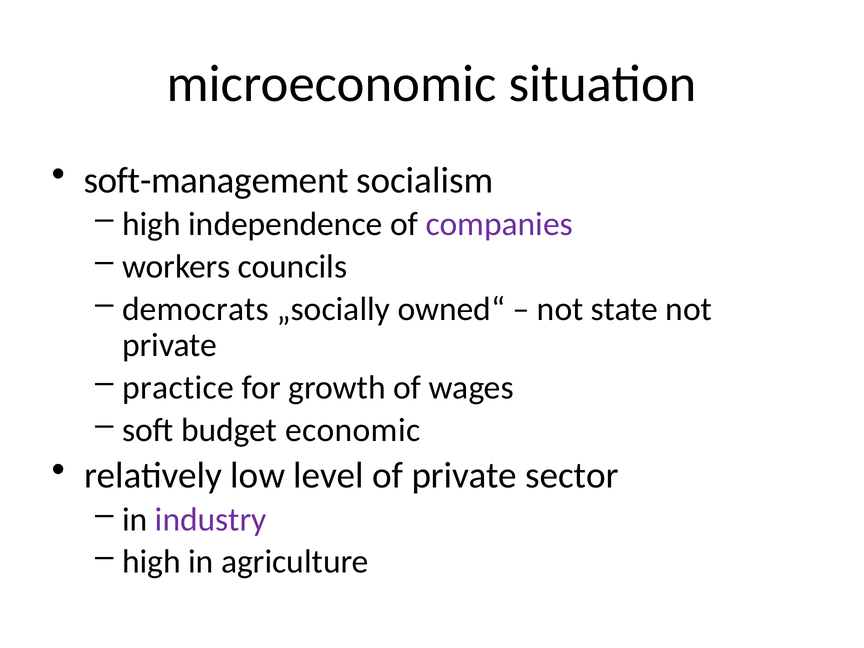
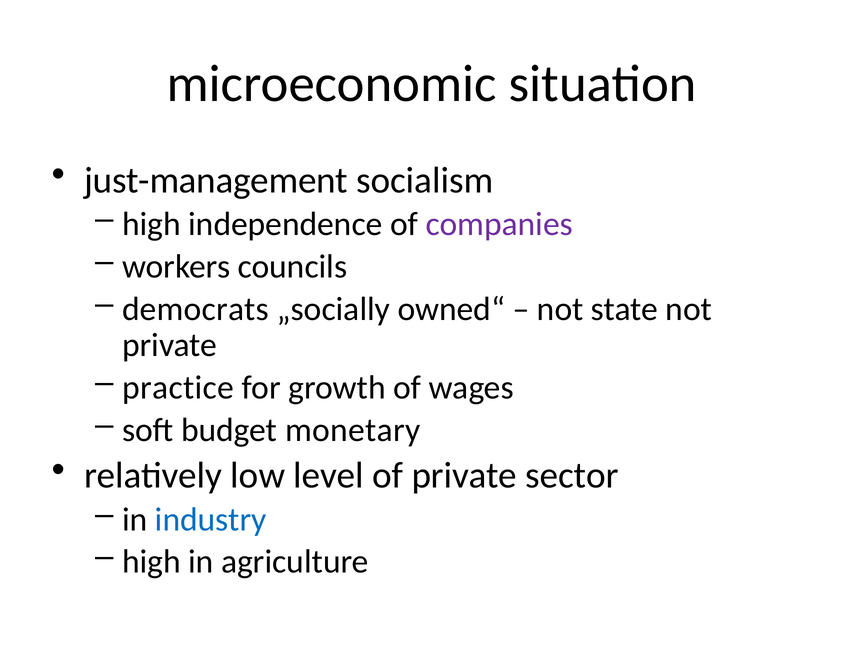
soft-management: soft-management -> just-management (216, 180)
economic: economic -> monetary (353, 430)
industry colour: purple -> blue (211, 519)
